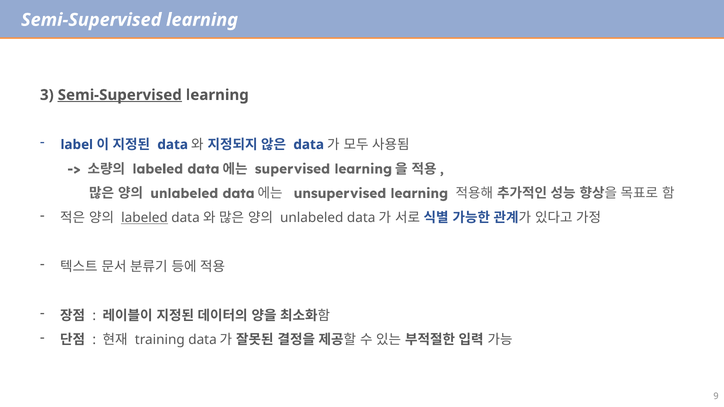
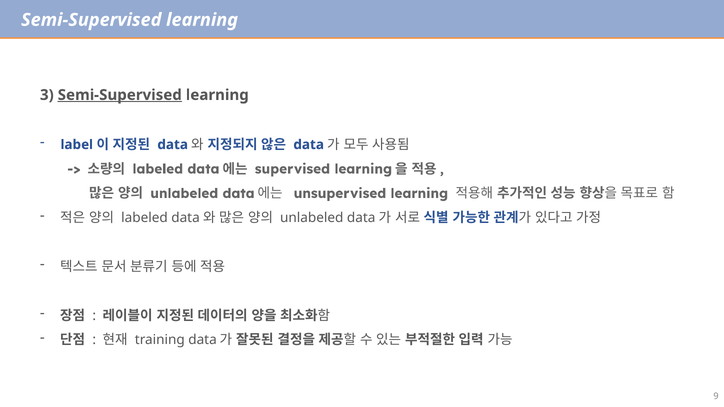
labeled underline: present -> none (145, 218)
